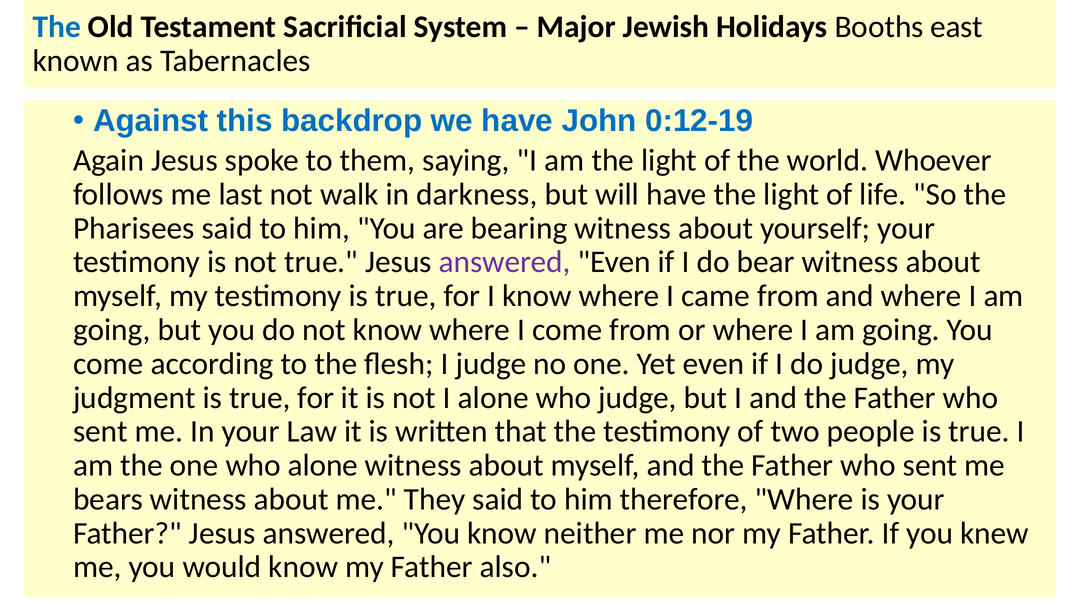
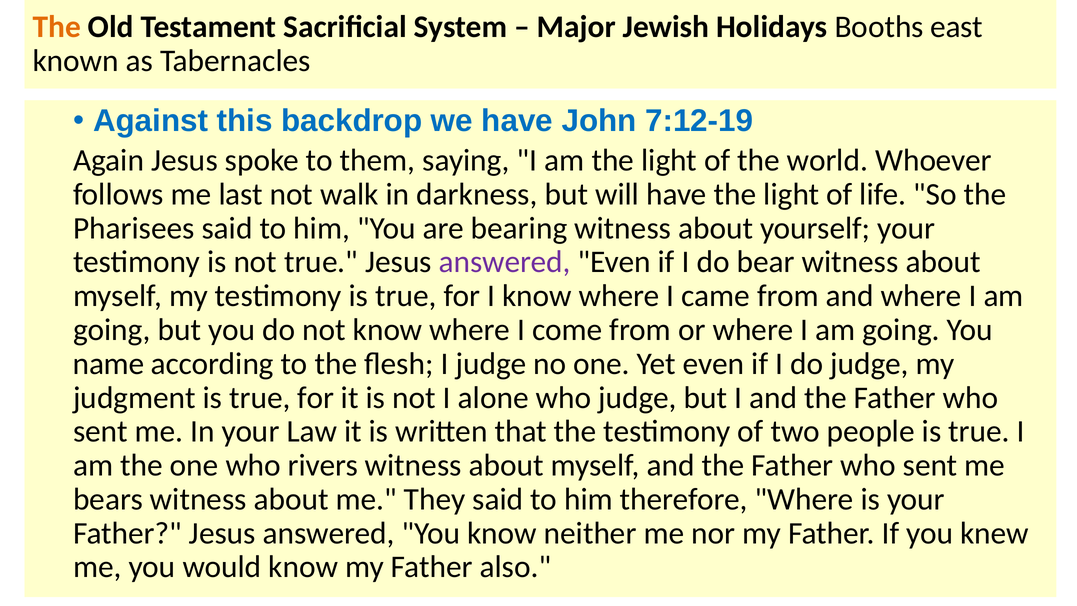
The colour: blue -> orange (57, 27)
0:12-19: 0:12-19 -> 7:12-19 (699, 121)
come: come -> name (108, 364)
who alone: alone -> rivers (323, 465)
